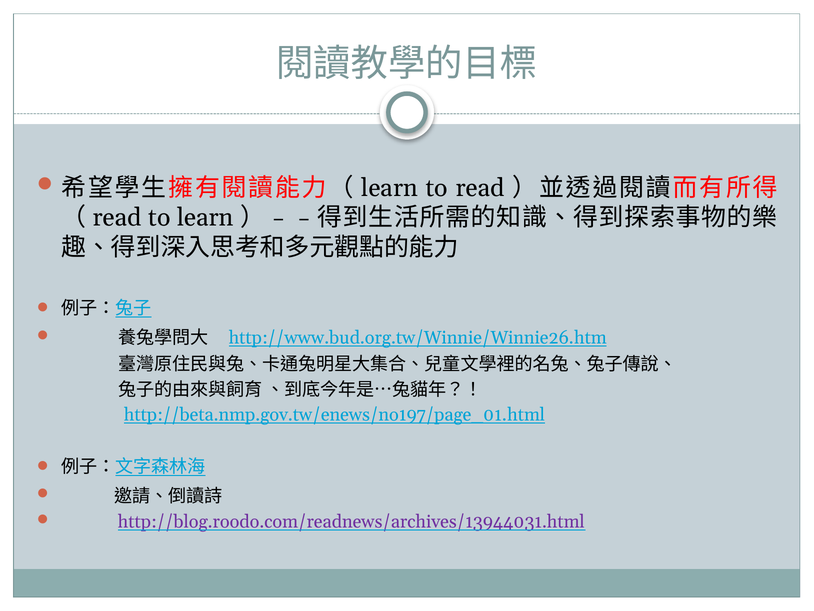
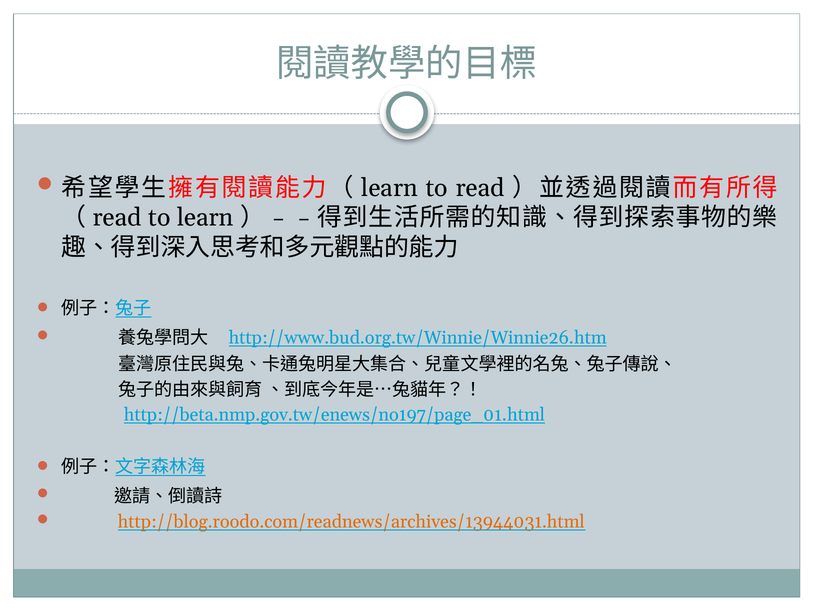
http://blog.roodo.com/readnews/archives/13944031.html colour: purple -> orange (351, 521)
